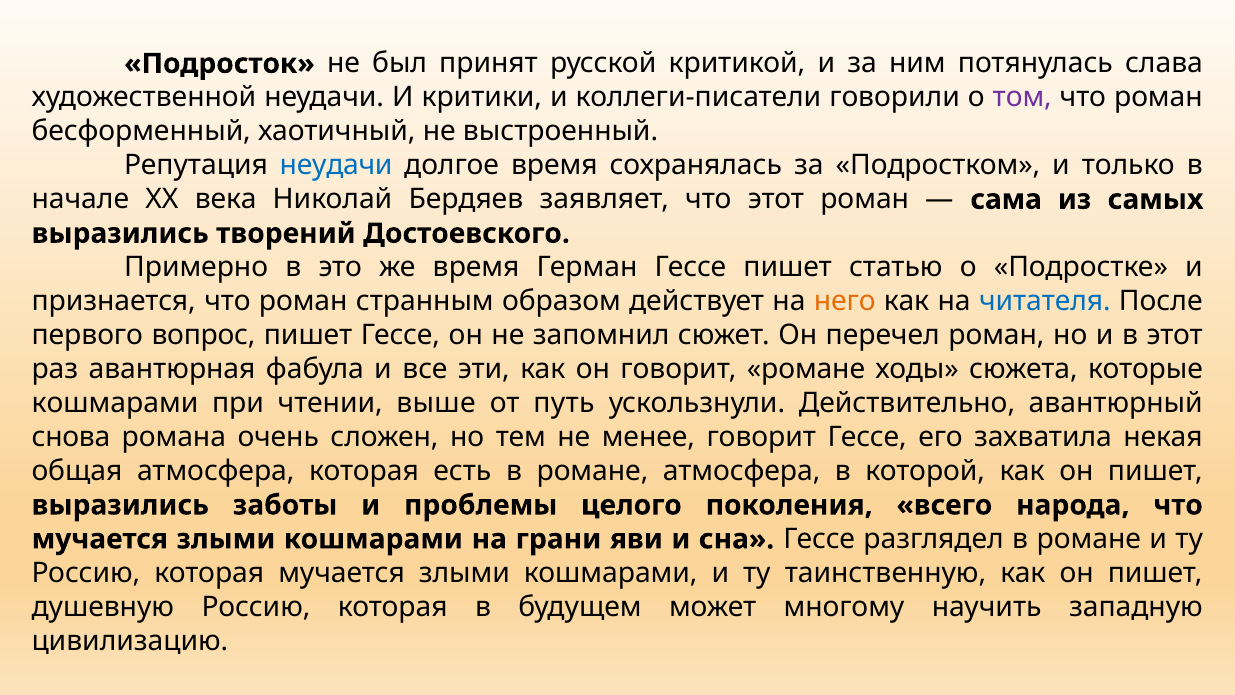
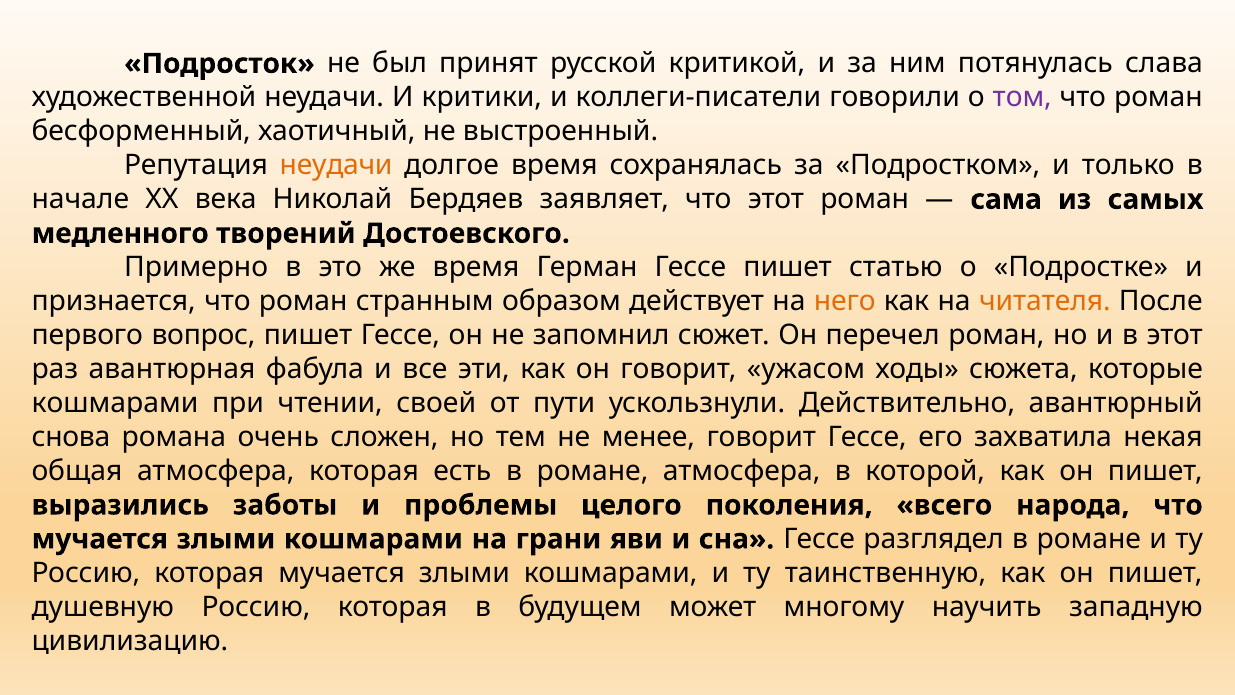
неудачи colour: blue -> orange (336, 165)
выразились: выразились -> медленного (120, 233)
читателя colour: blue -> orange (1045, 301)
говорит романе: романе -> ужасом (806, 369)
выше: выше -> своей (436, 403)
путь: путь -> пути (564, 403)
